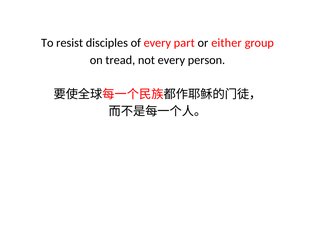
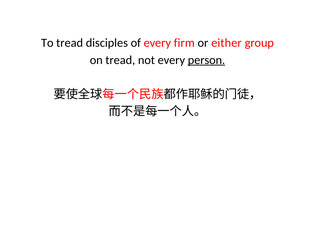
To resist: resist -> tread (70, 43)
part: part -> firm (184, 43)
person underline: none -> present (206, 60)
